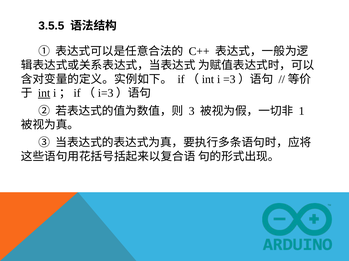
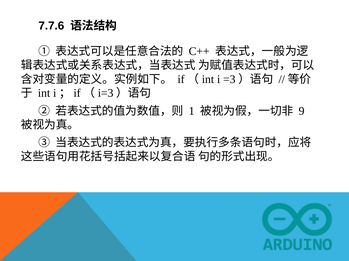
3.5.5: 3.5.5 -> 7.7.6 (51, 26)
int underline: present -> none (44, 93)
3: 3 -> 1 (192, 111)
1: 1 -> 9 (302, 111)
